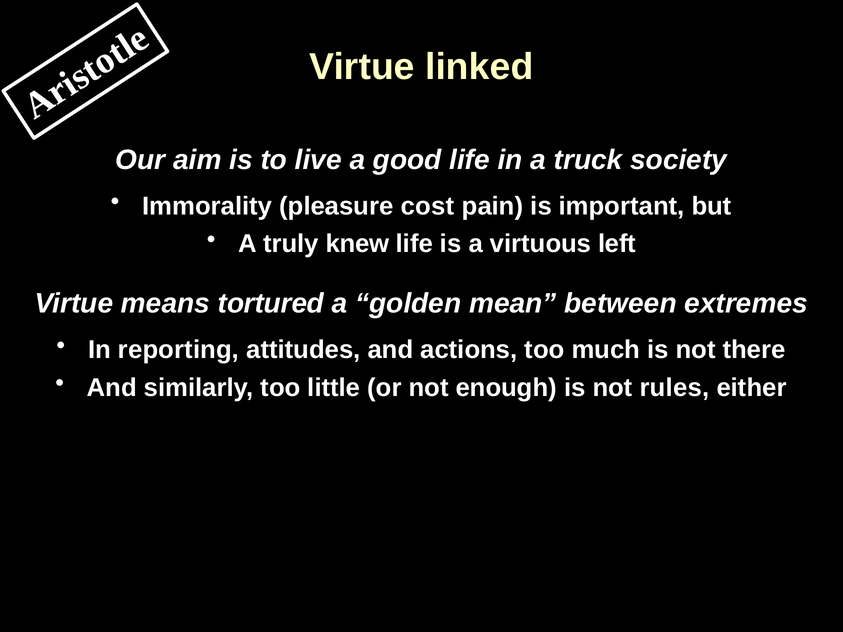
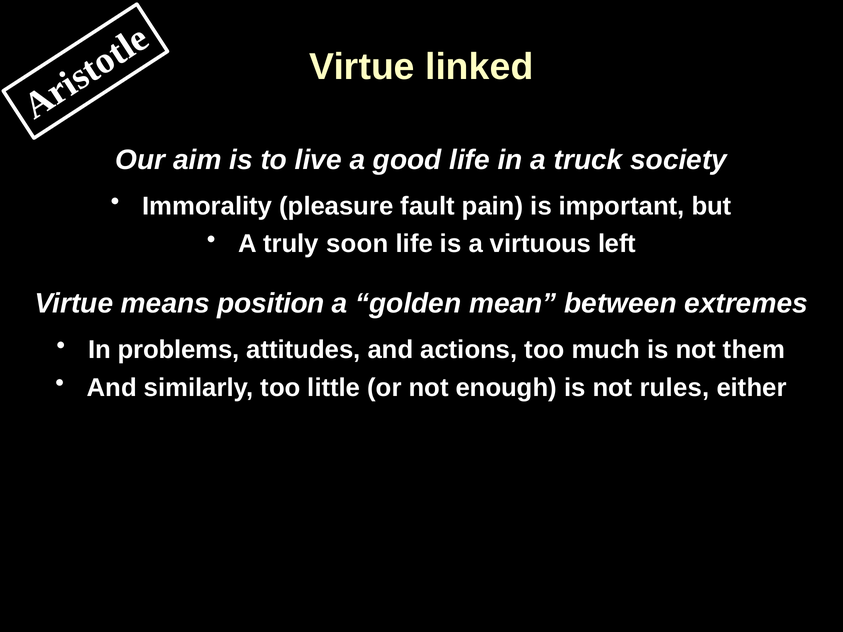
cost: cost -> fault (428, 206)
knew: knew -> soon (357, 244)
tortured: tortured -> position (271, 304)
reporting: reporting -> problems (179, 350)
there: there -> them (754, 350)
